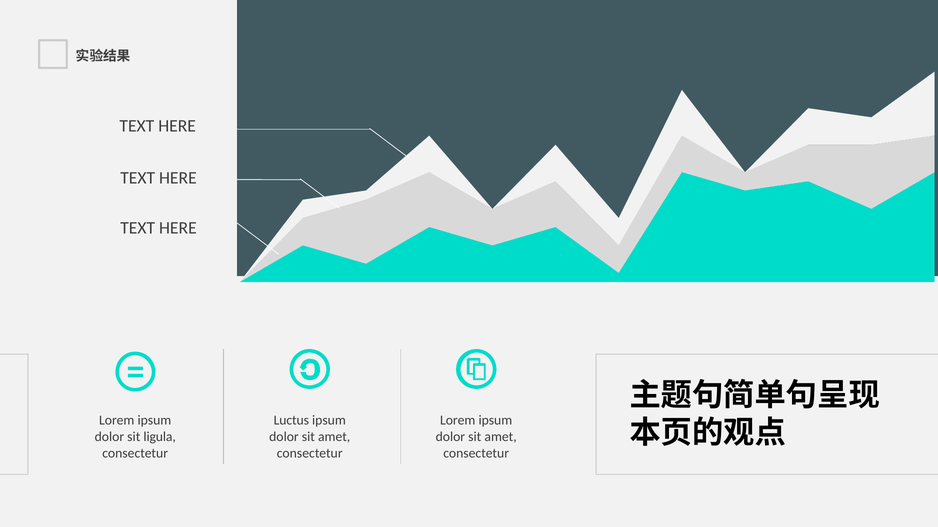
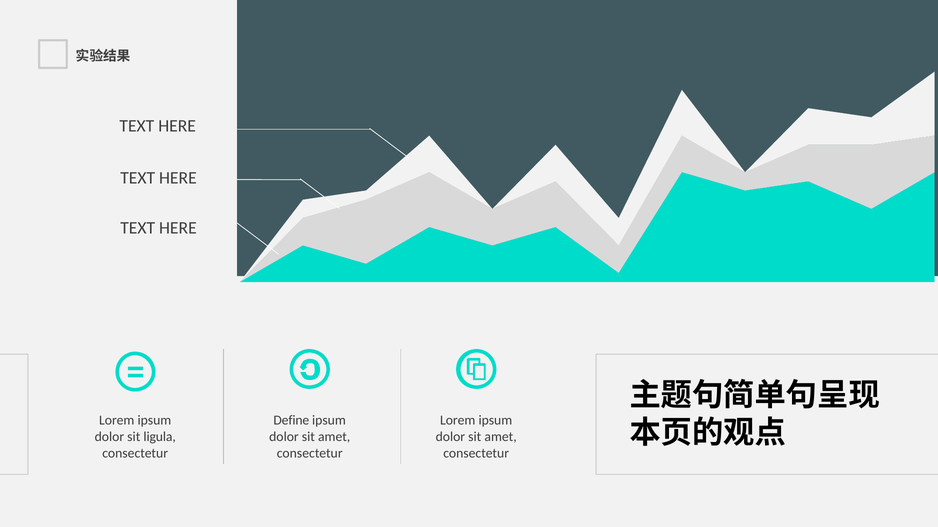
Luctus: Luctus -> Define (291, 421)
